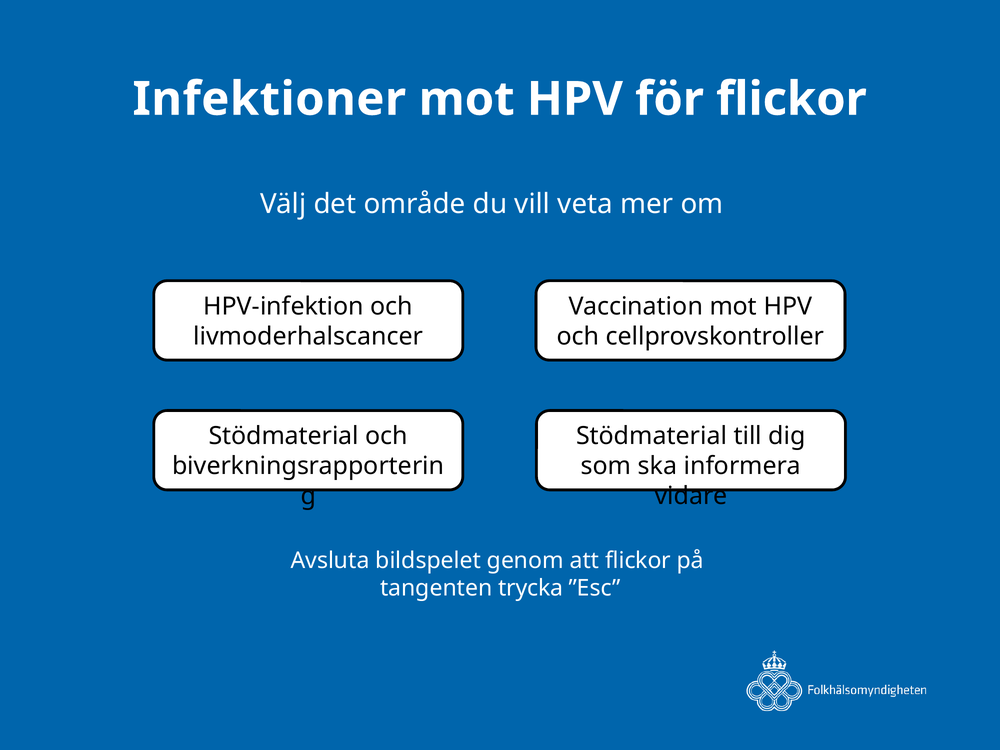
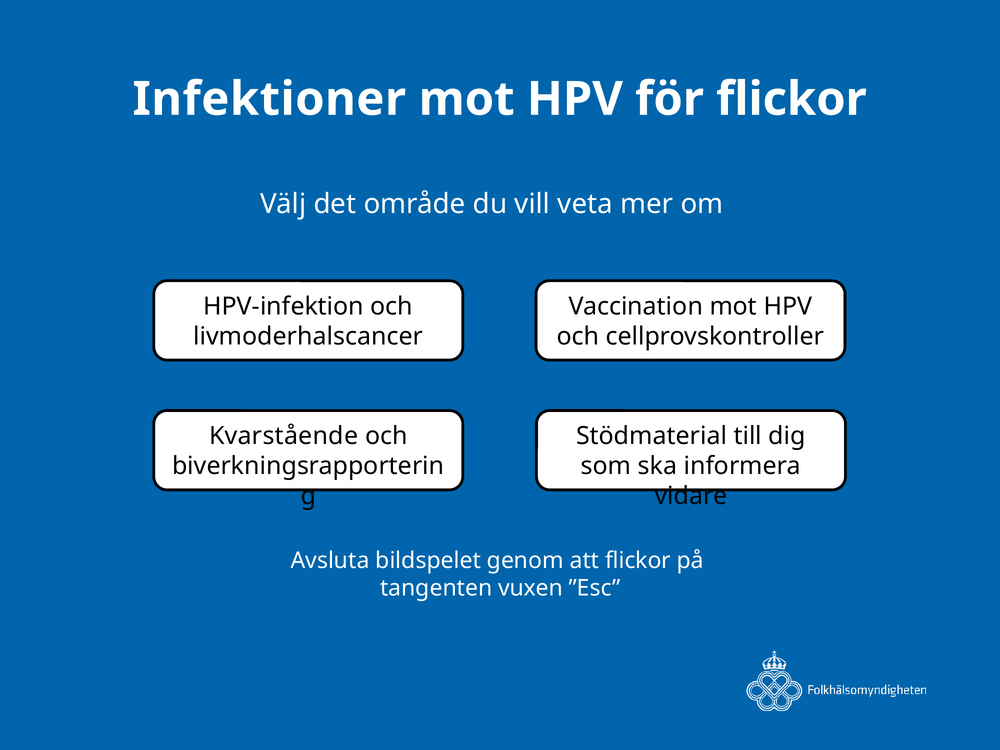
Stödmaterial: Stödmaterial -> Kvarstående (284, 436)
trycka: trycka -> vuxen (531, 588)
